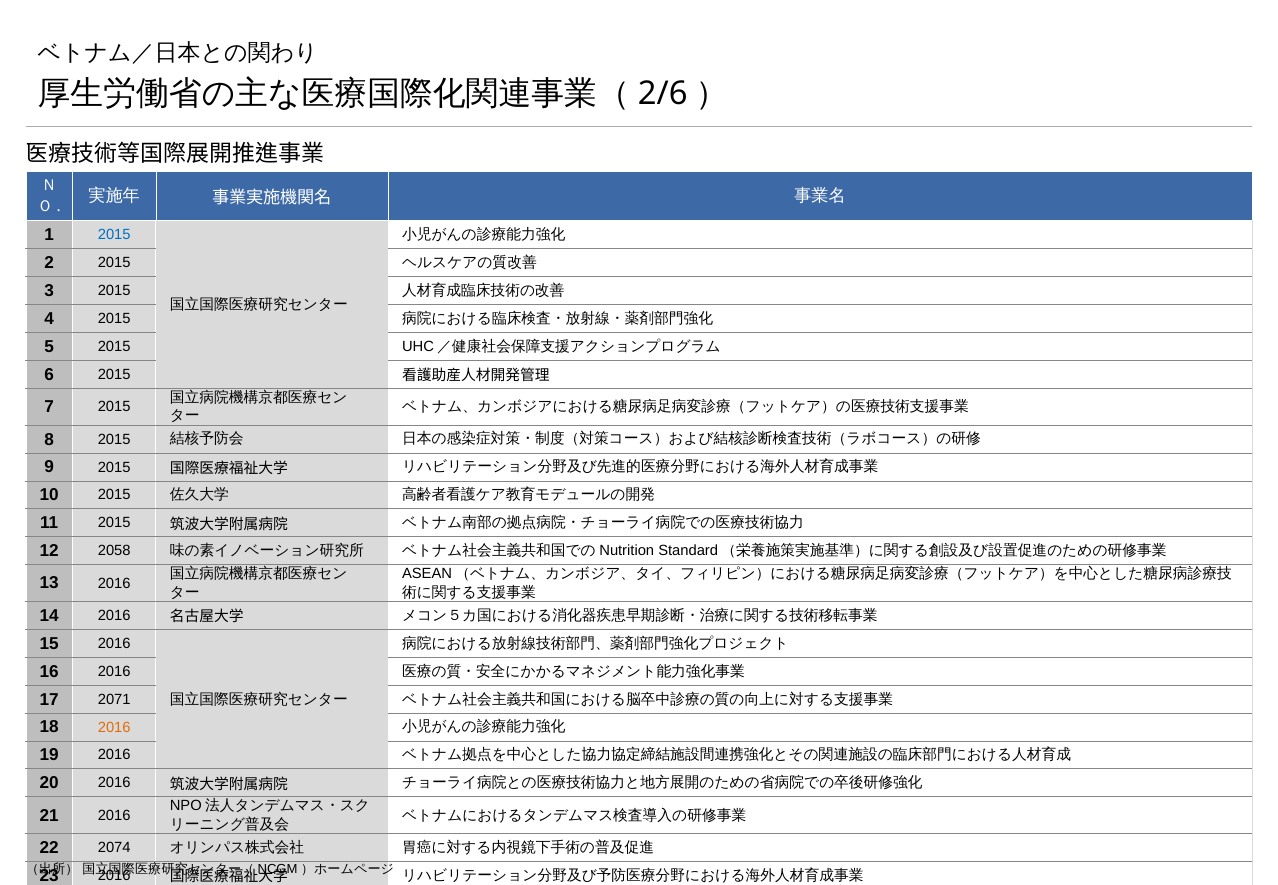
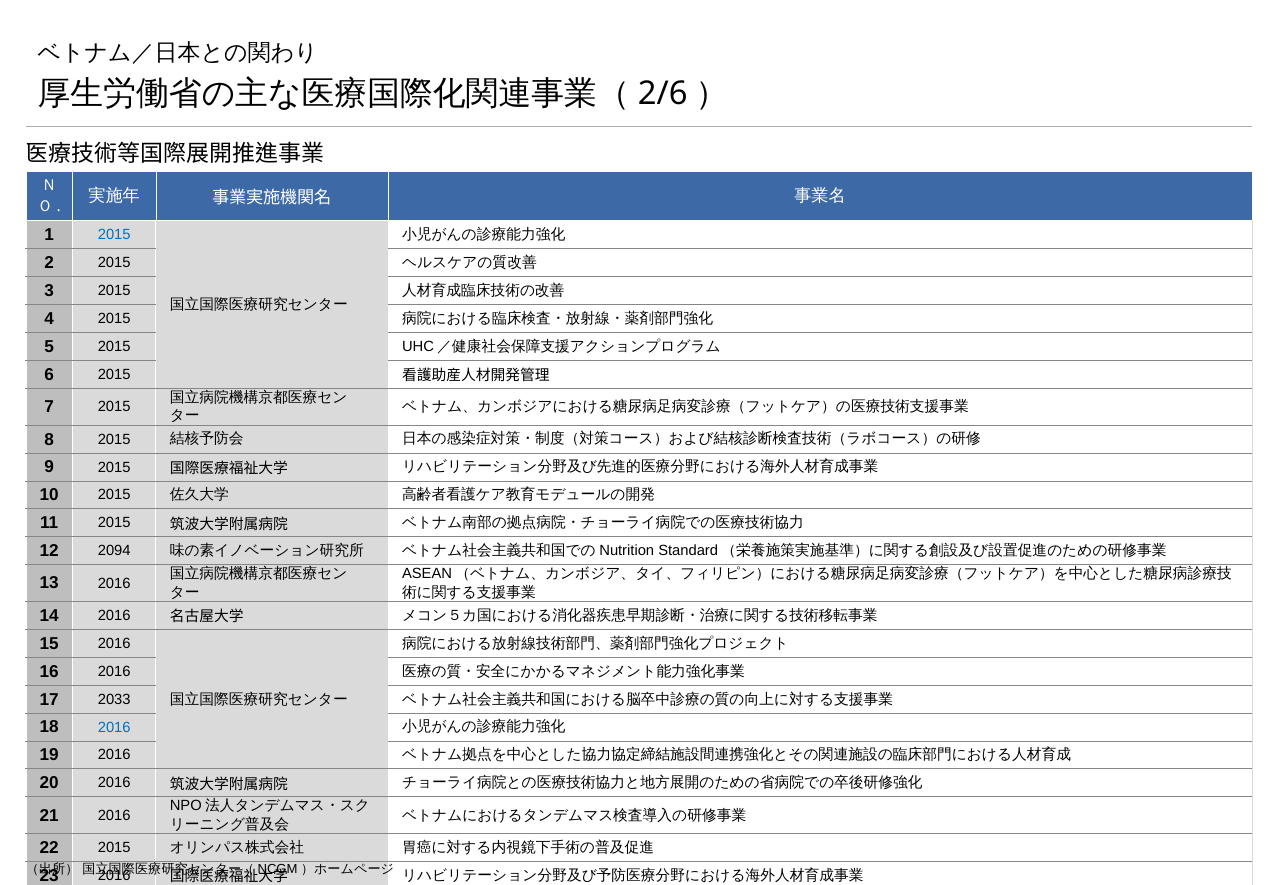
2058: 2058 -> 2094 (114, 551)
2071: 2071 -> 2033 (114, 699)
2016 colour: orange -> blue (114, 727)
22 2074: 2074 -> 2015 (114, 848)
